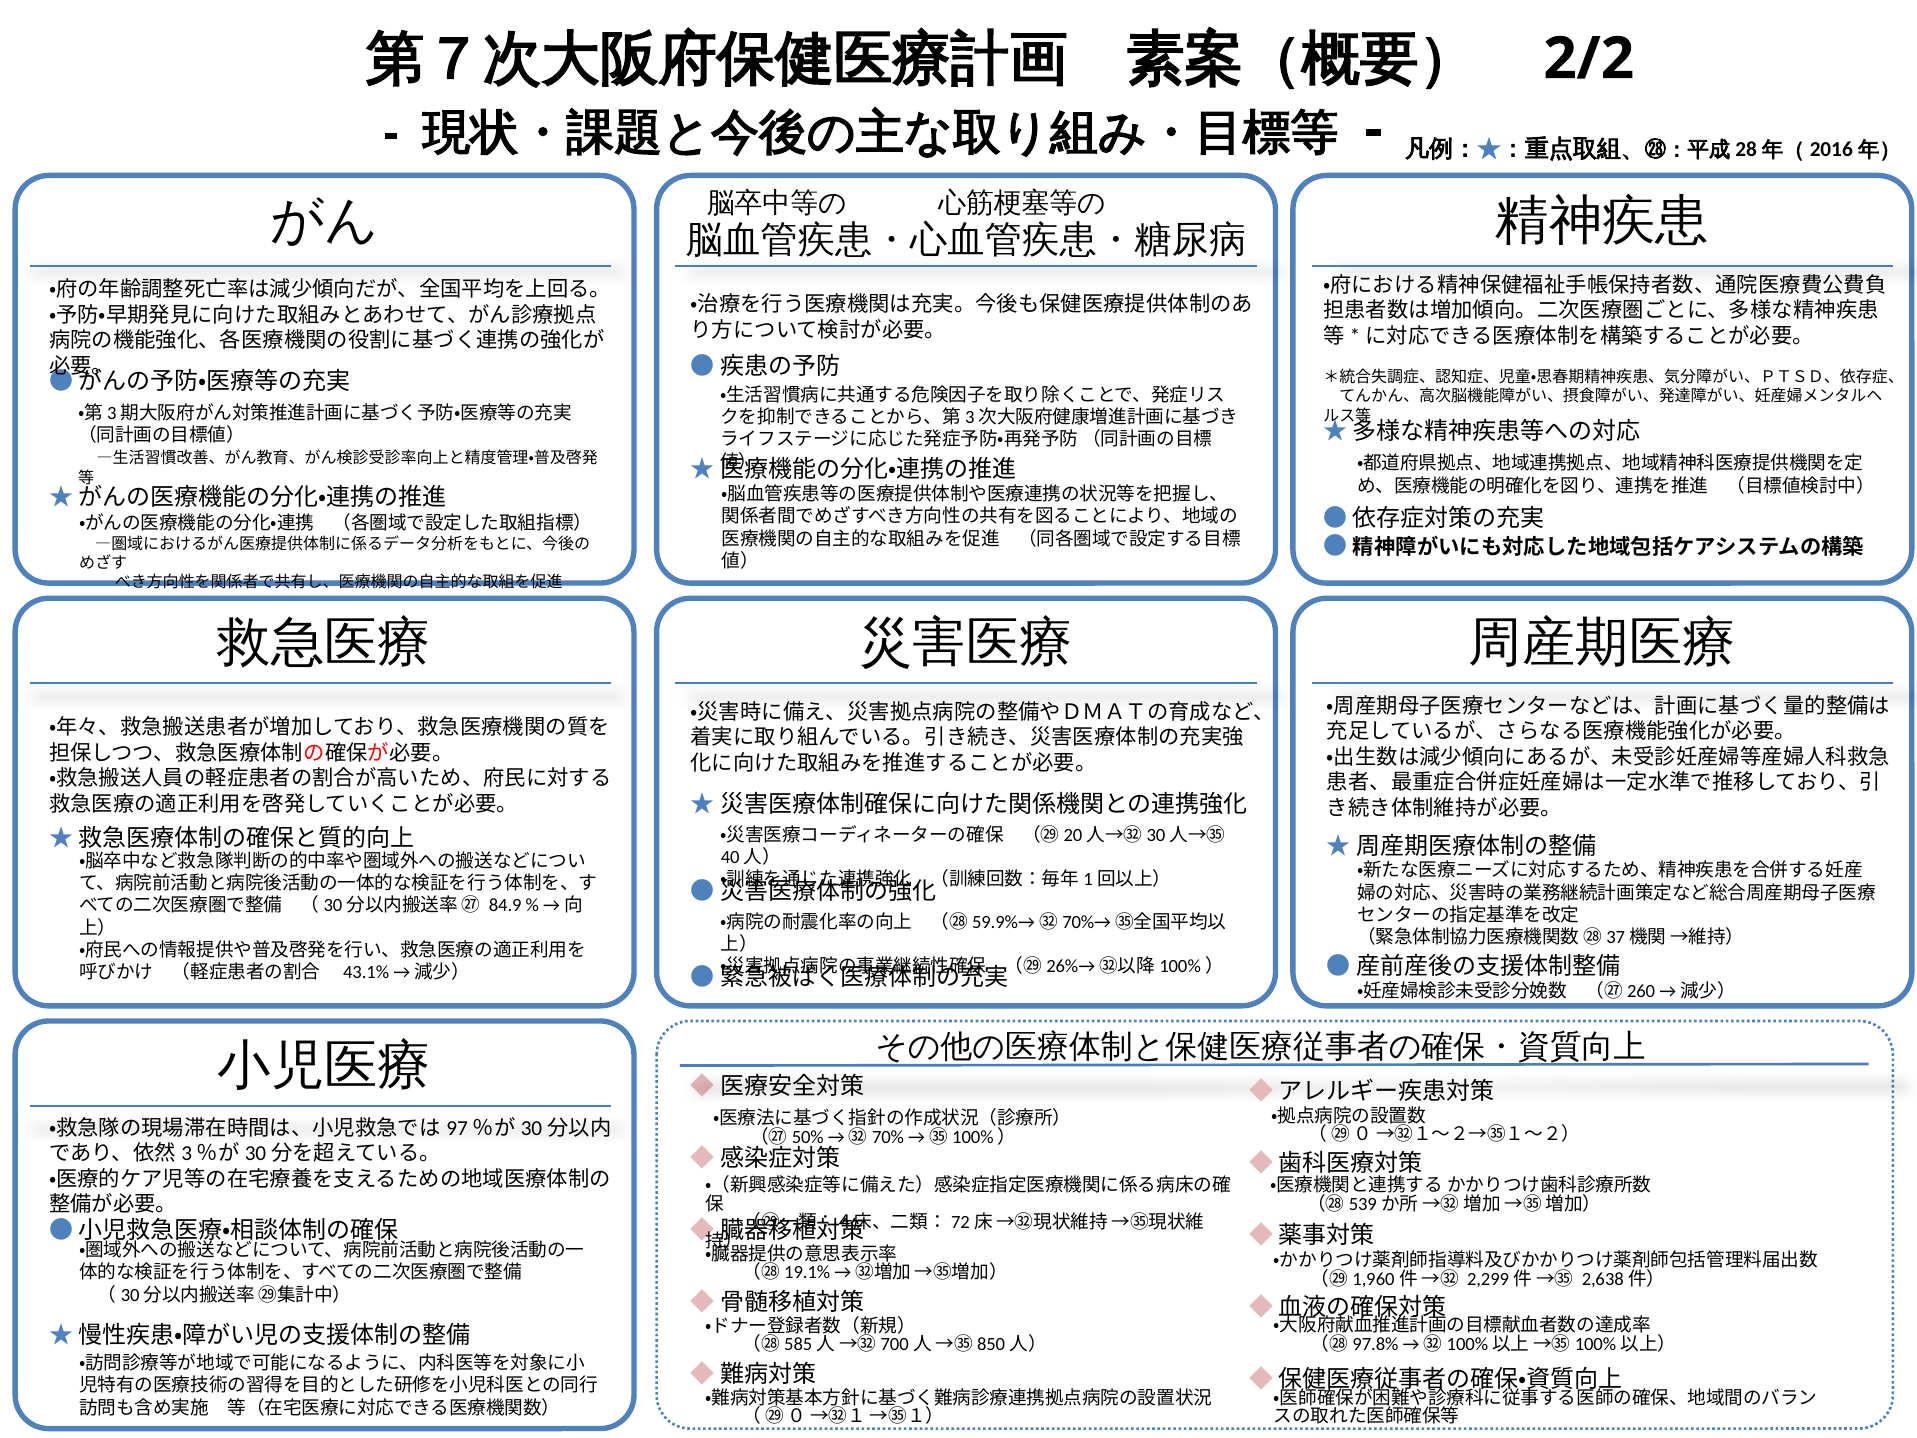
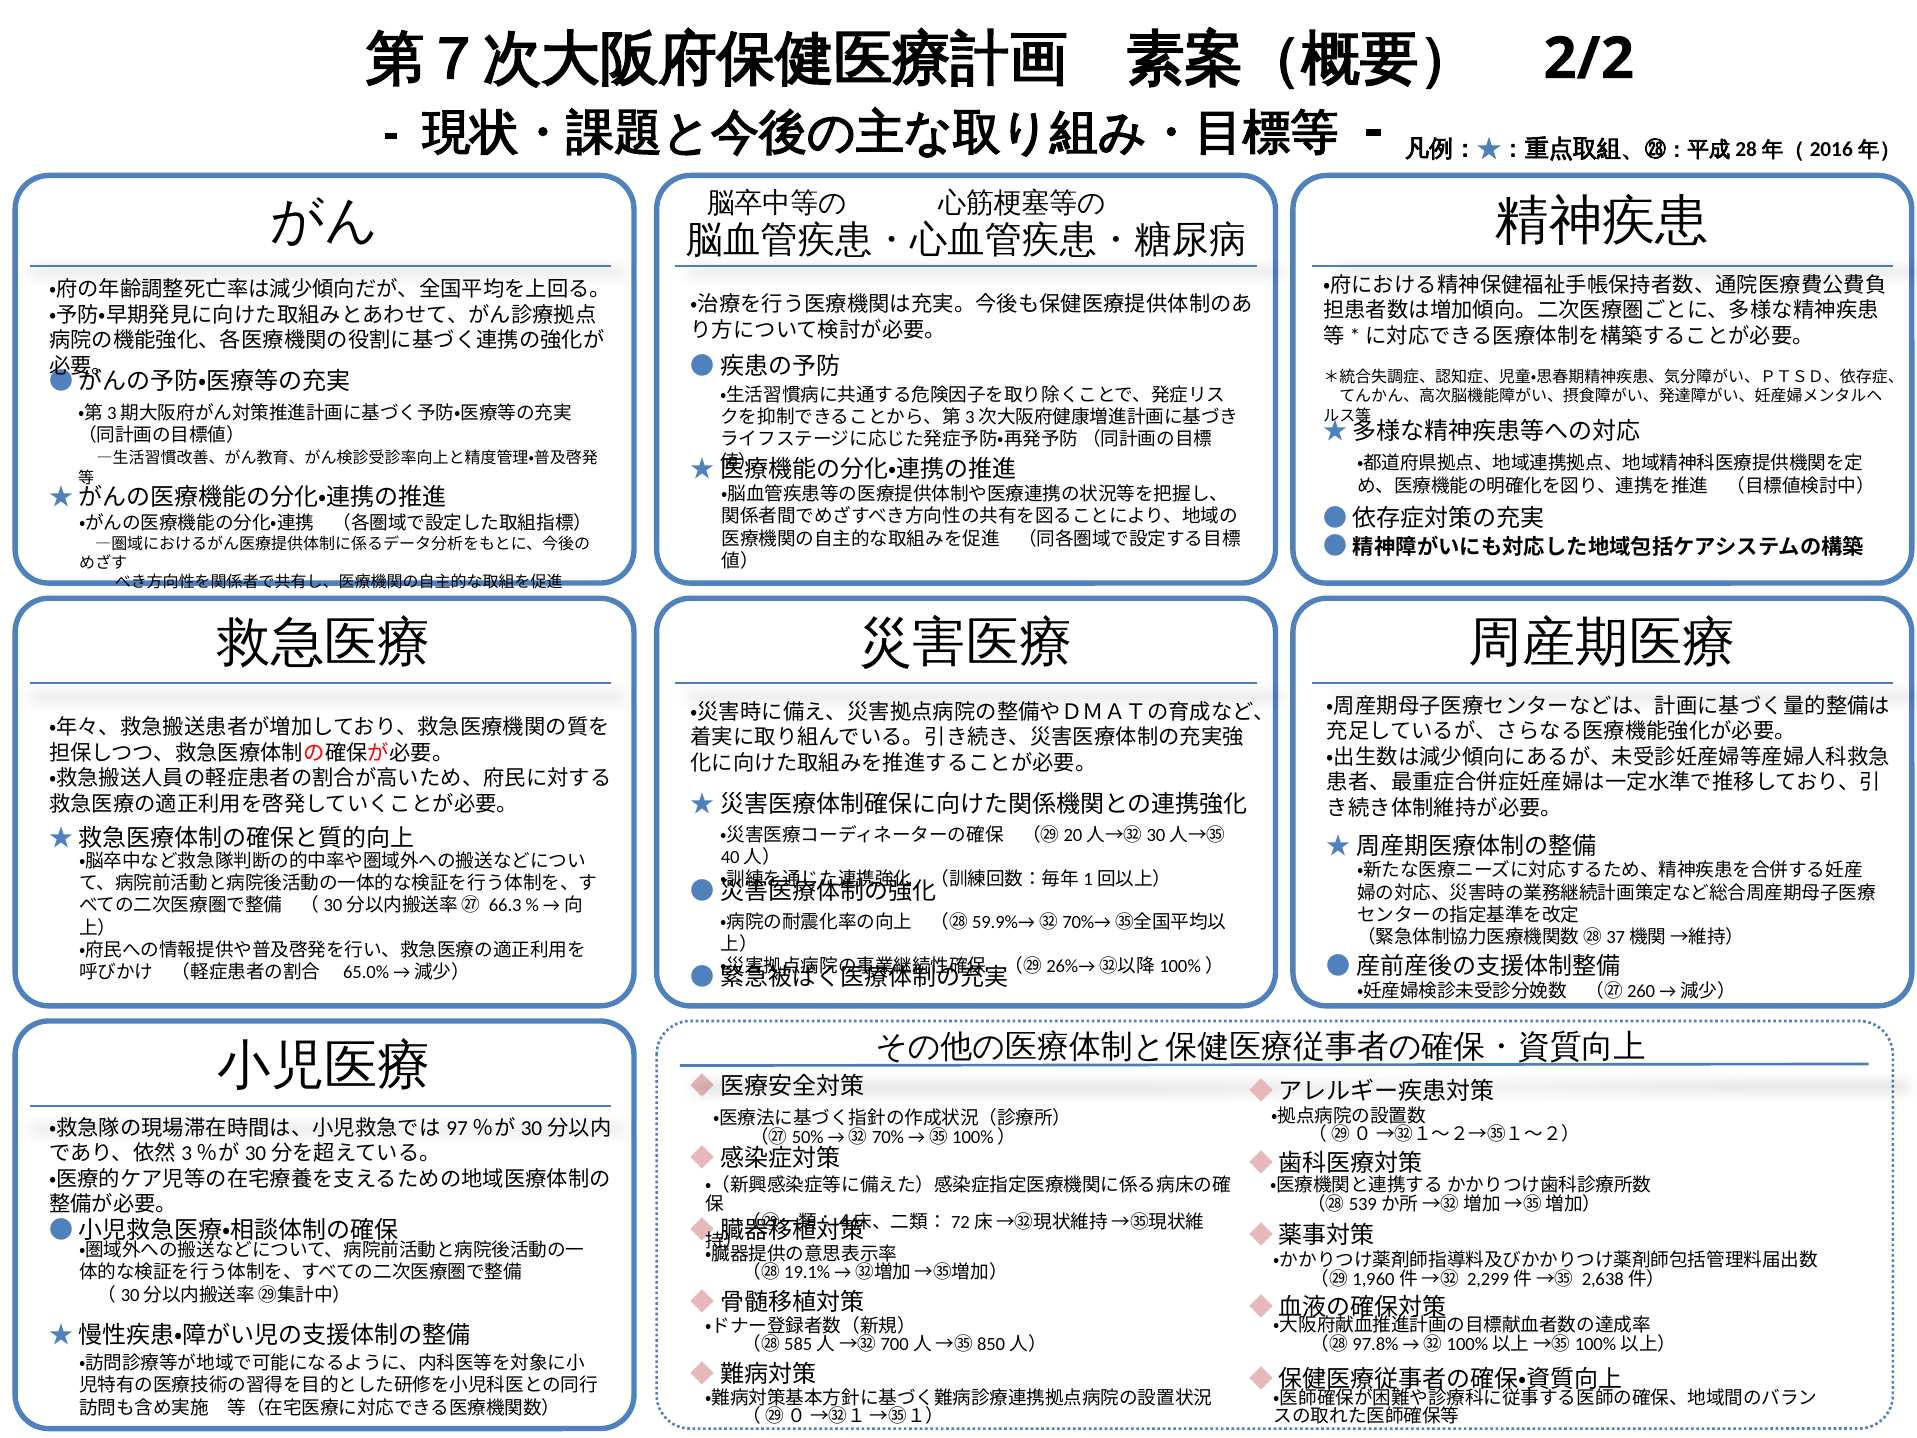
84.9: 84.9 -> 66.3 (505, 905)
43.1%: 43.1% -> 65.0% (366, 972)
